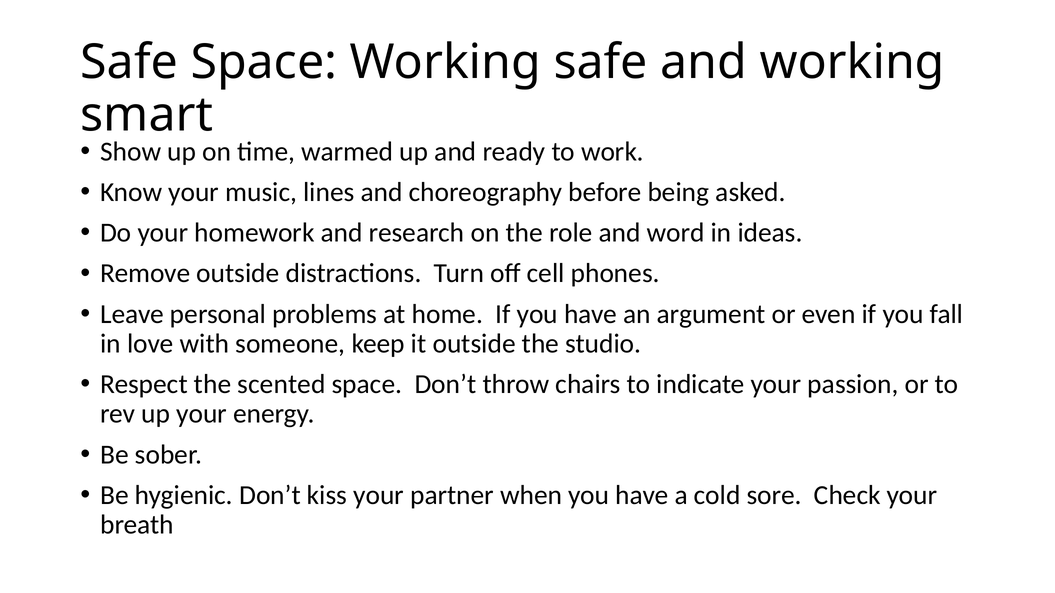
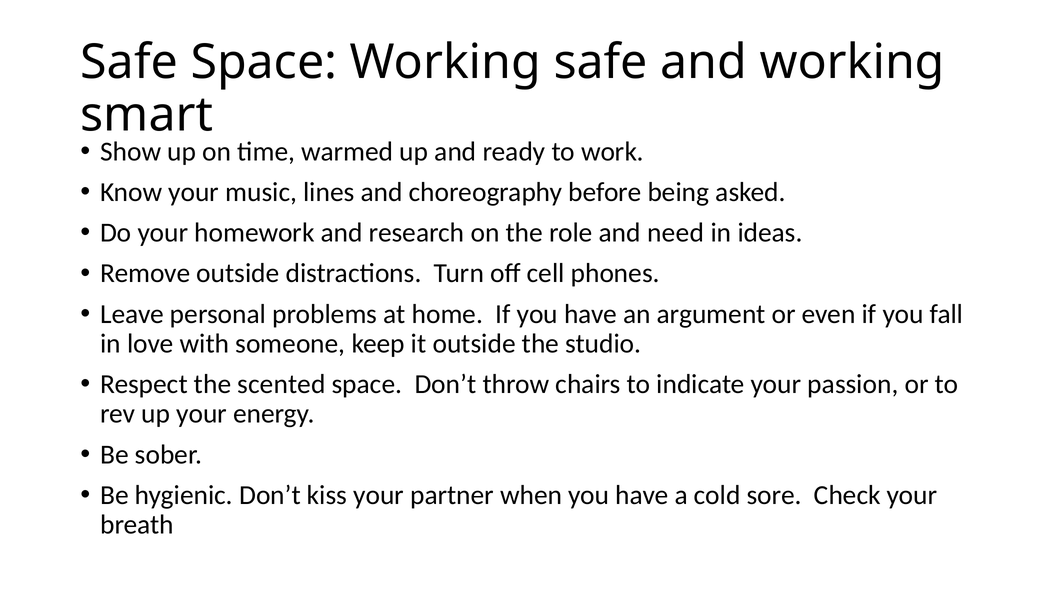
word: word -> need (676, 233)
